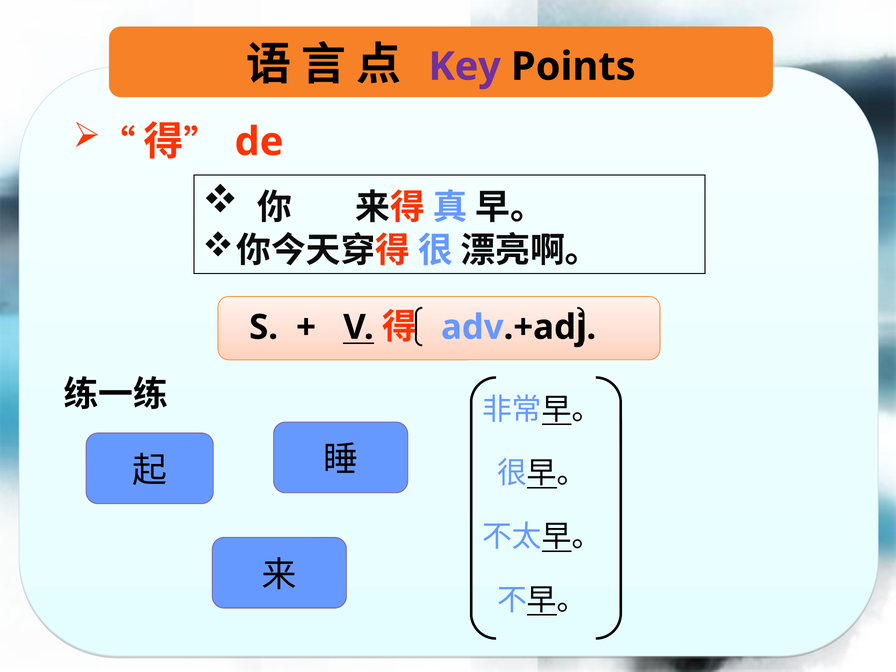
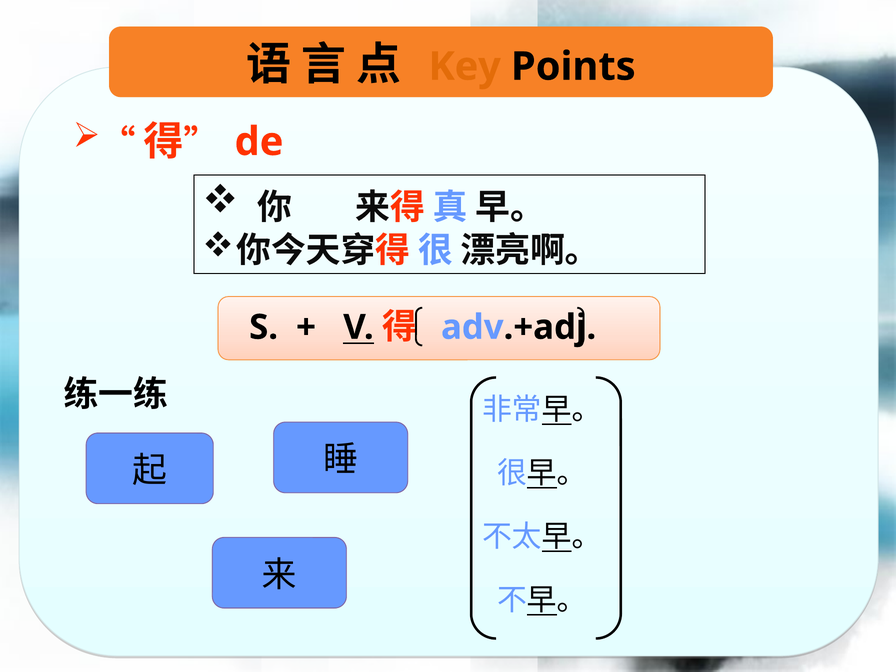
Key colour: purple -> orange (465, 67)
